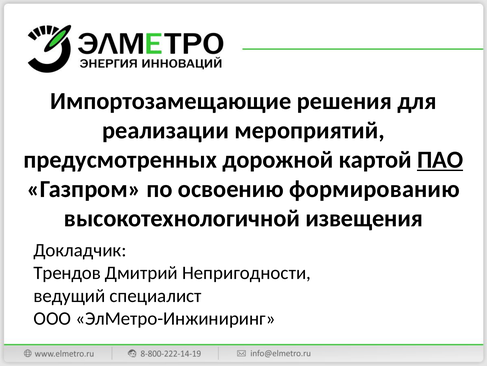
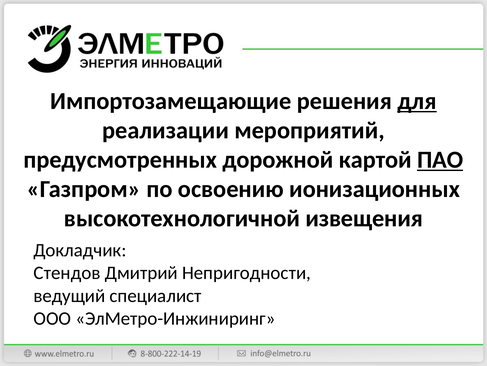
для underline: none -> present (417, 101)
формированию: формированию -> ионизационных (375, 189)
Трендов: Трендов -> Стендов (67, 272)
